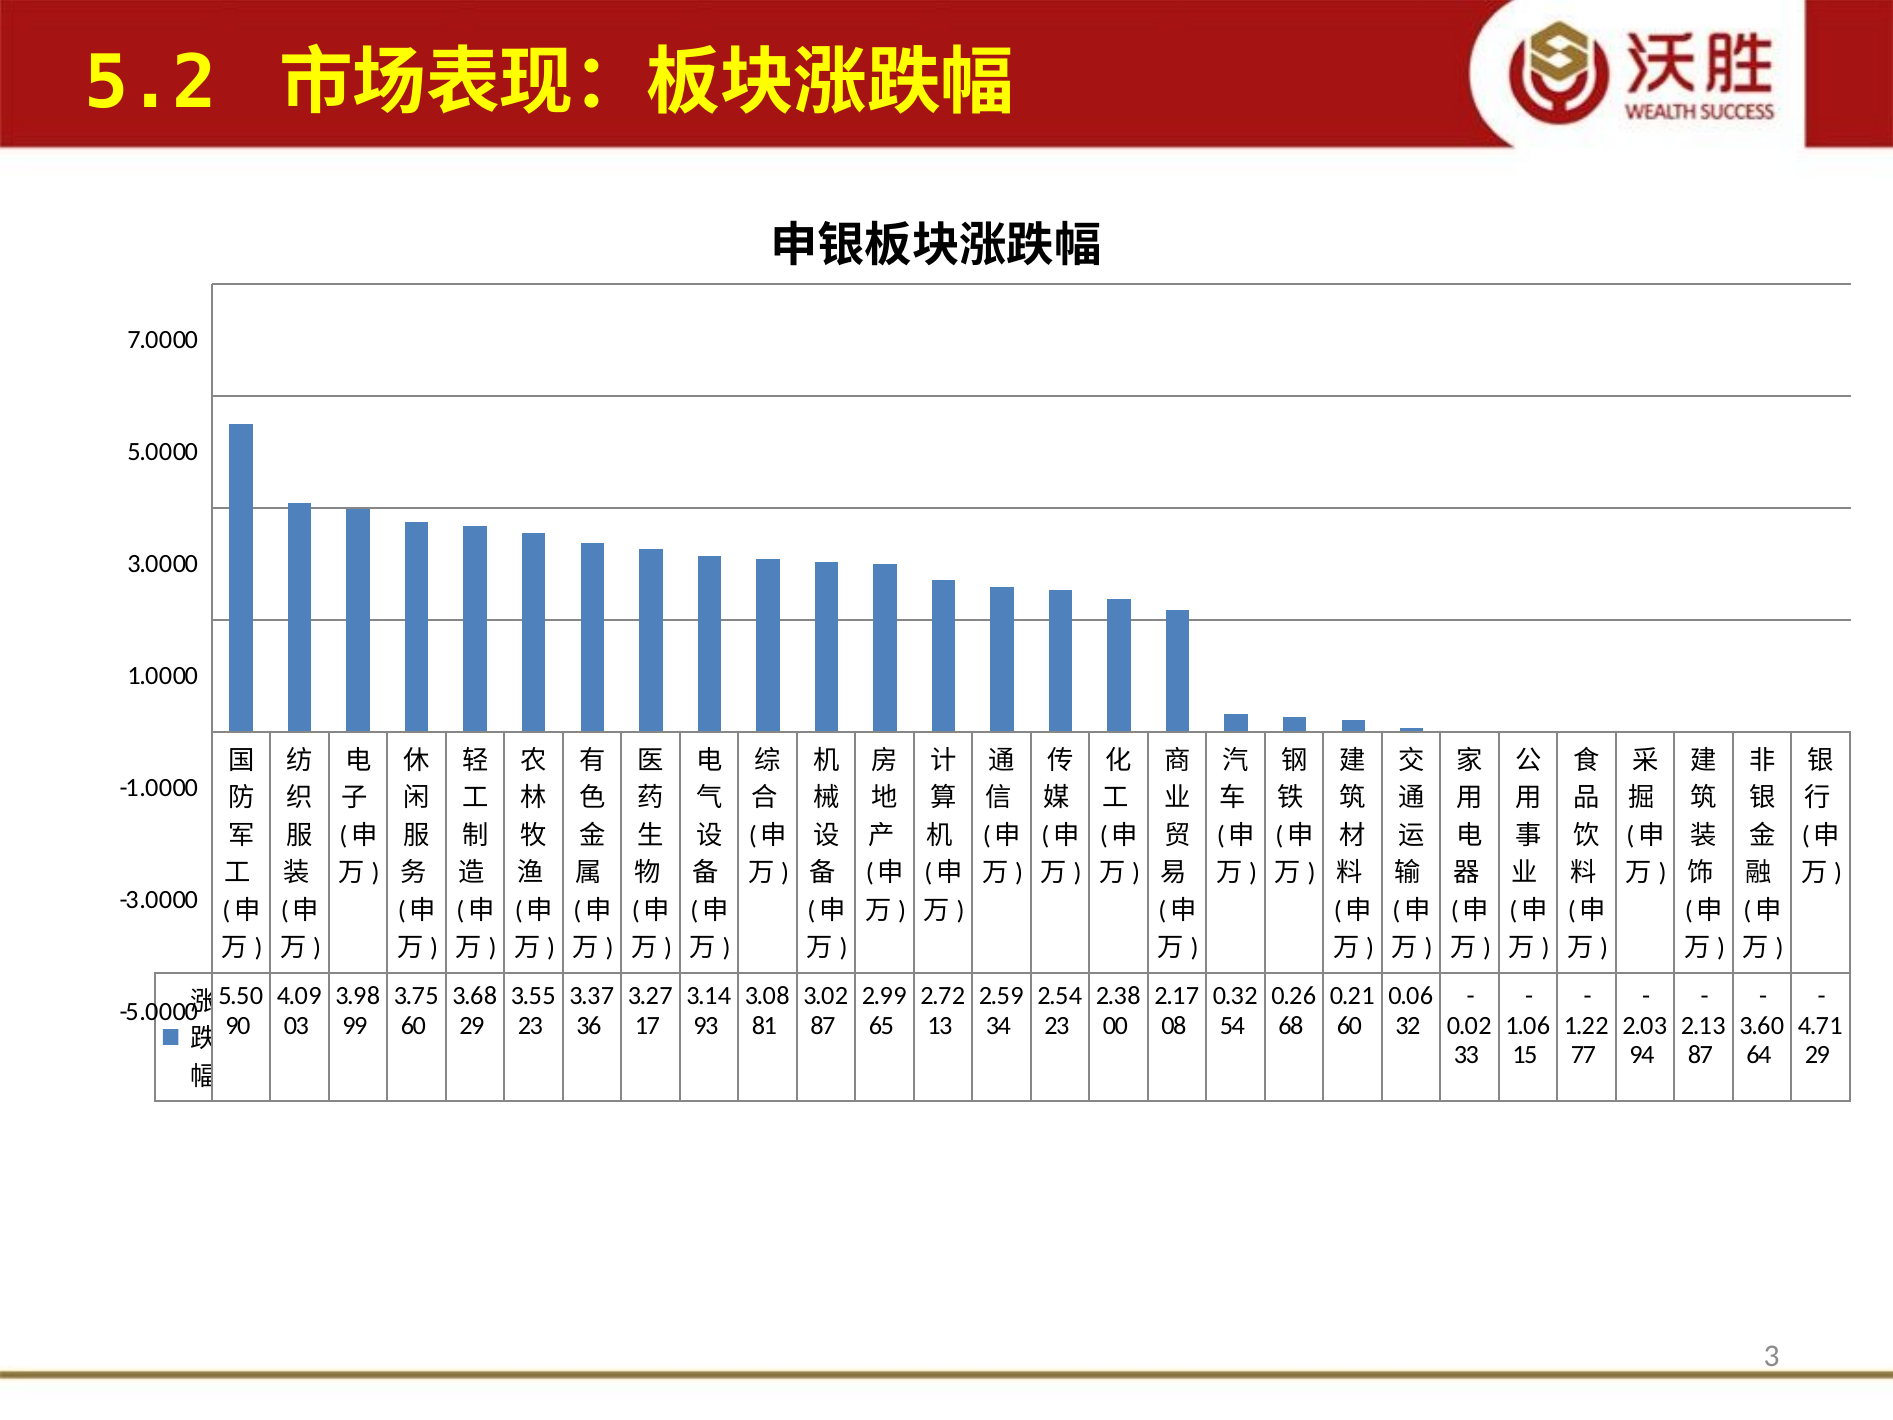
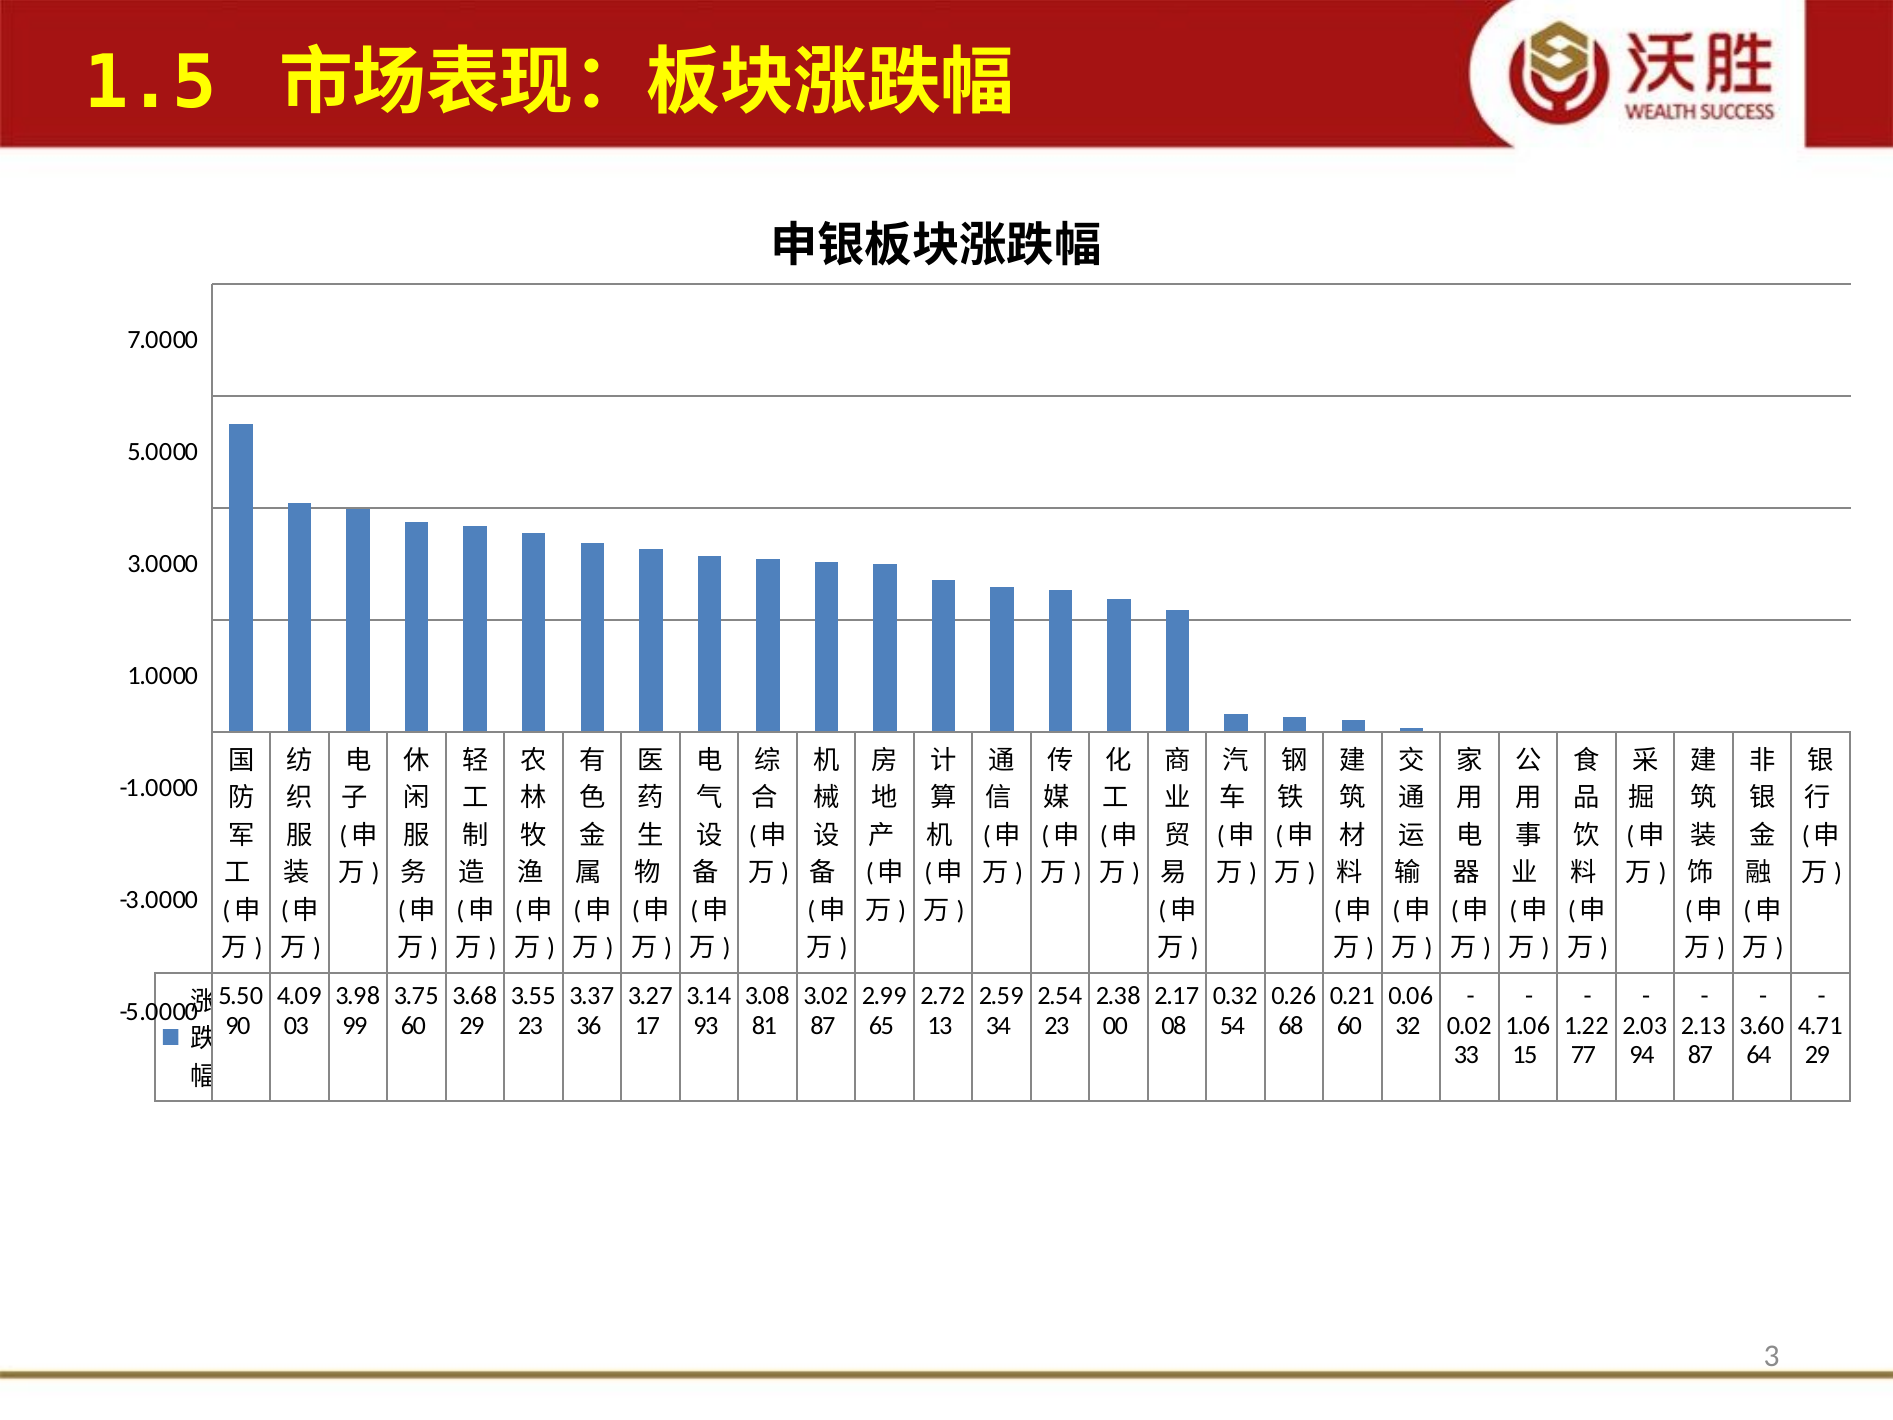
5.2: 5.2 -> 1.5 (151, 83)
